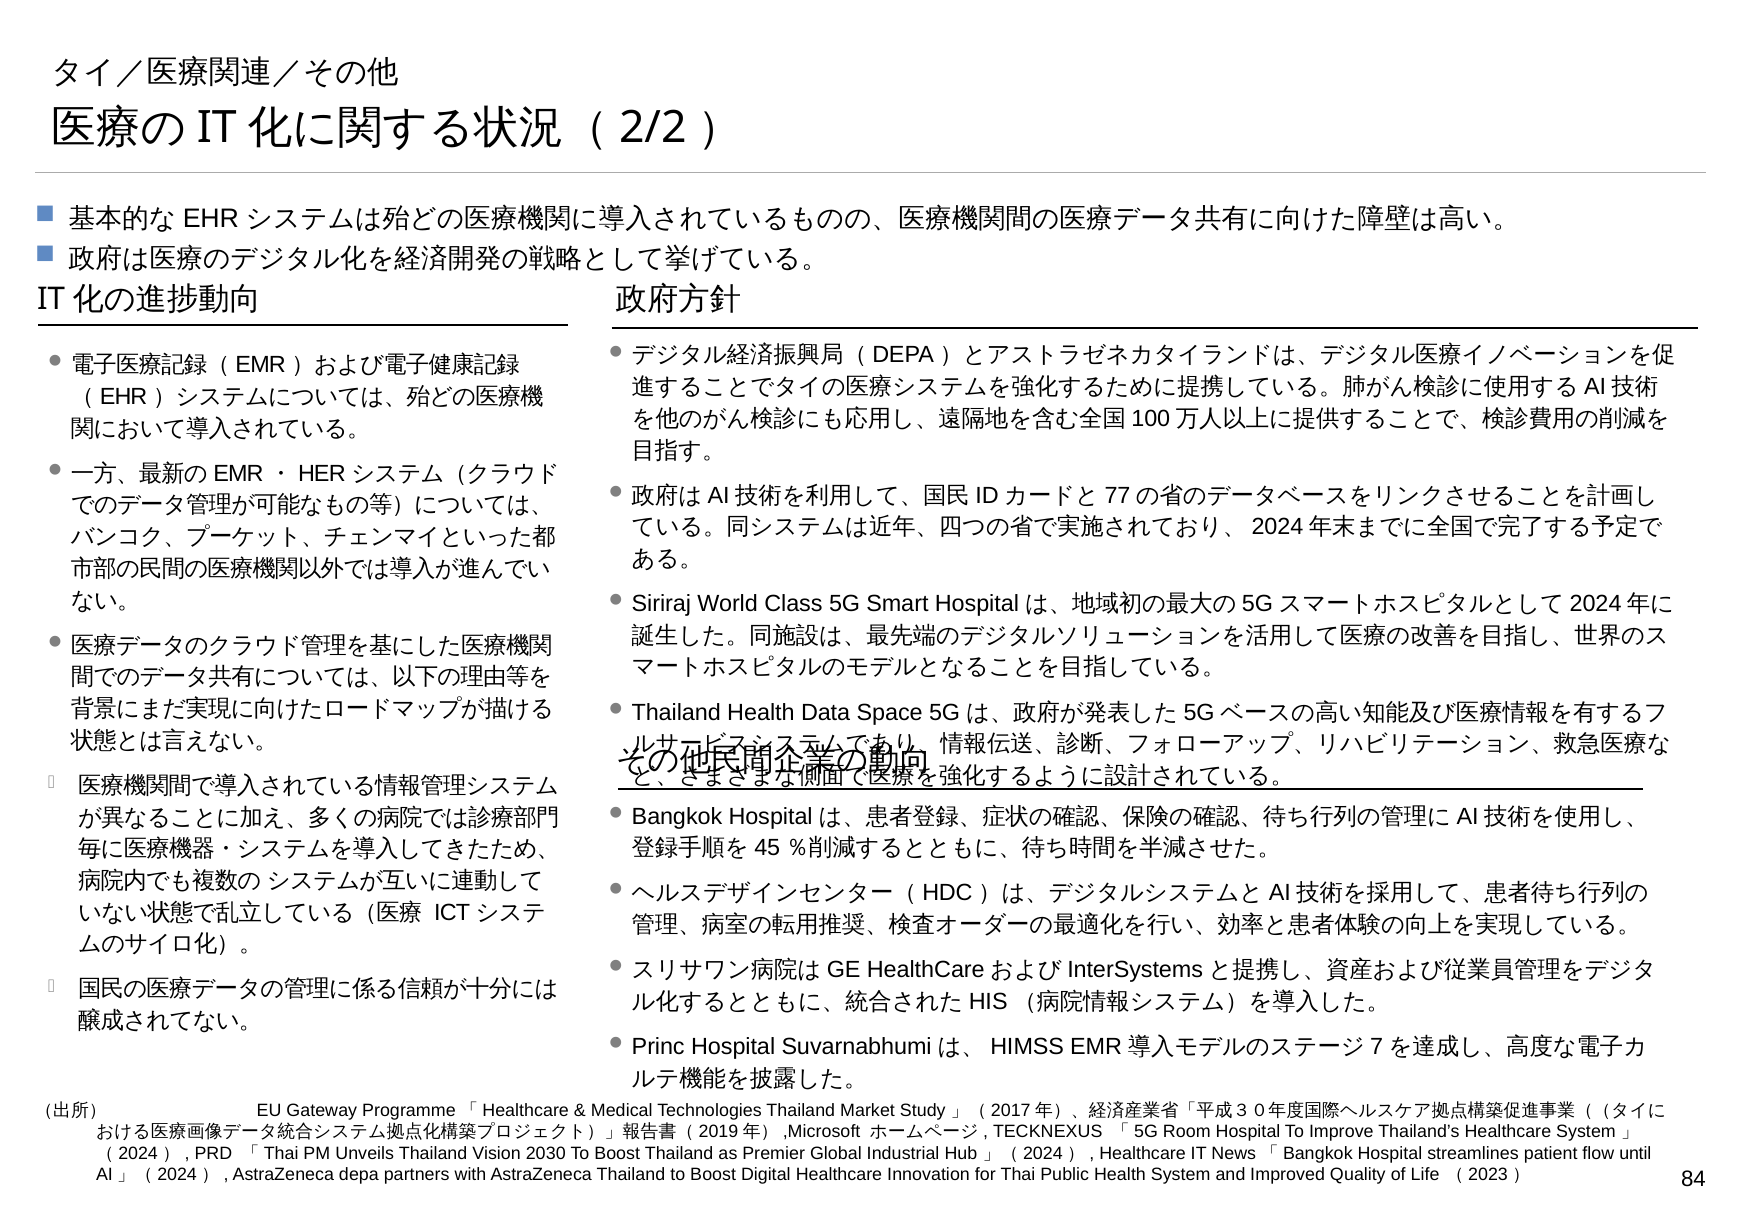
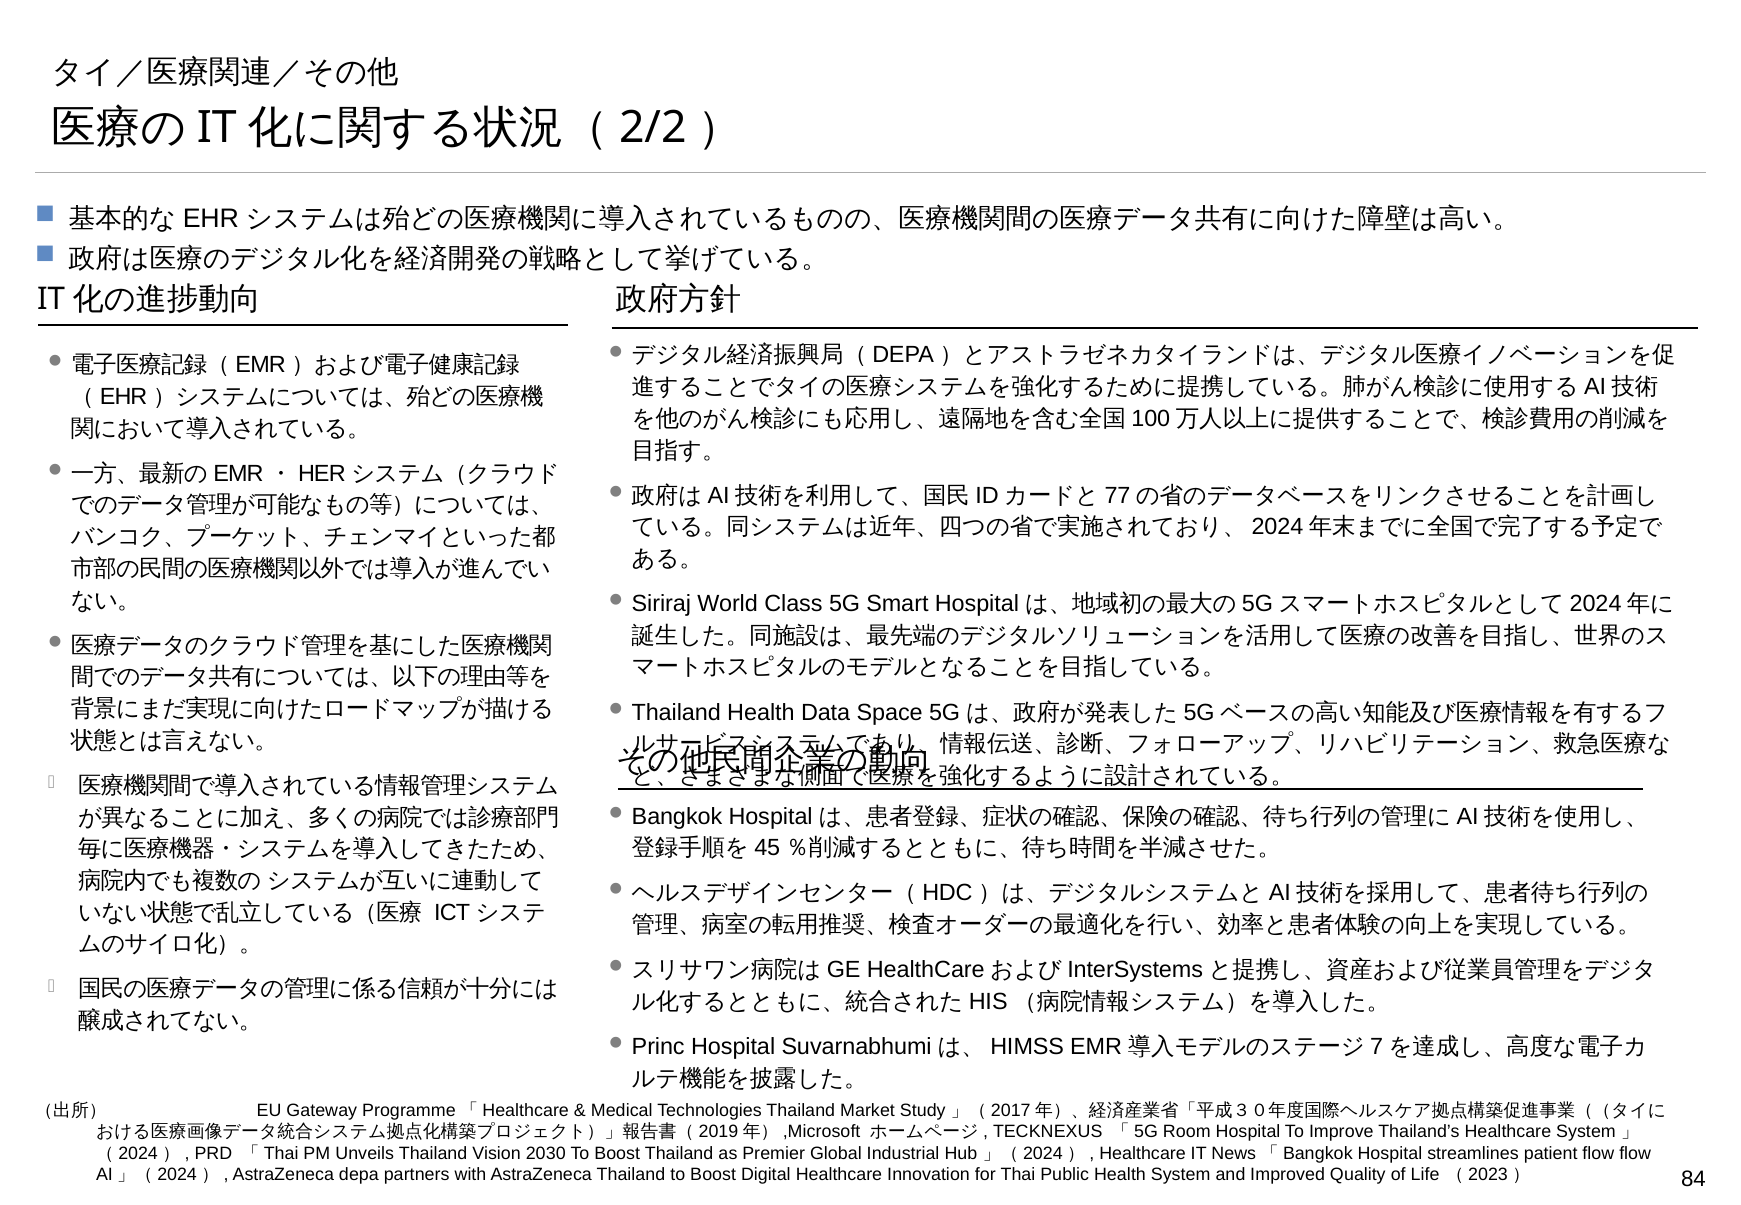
flow until: until -> flow (1635, 1154)
